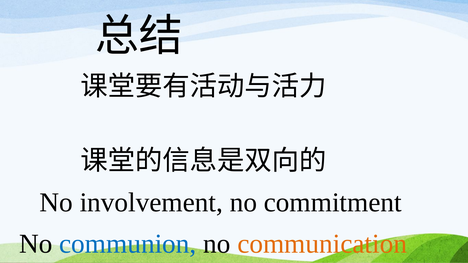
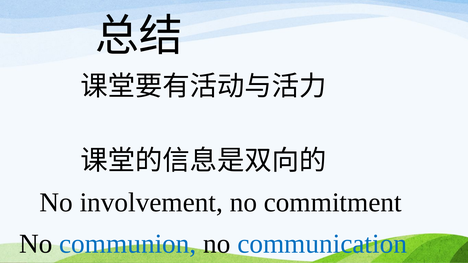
communication colour: orange -> blue (322, 244)
